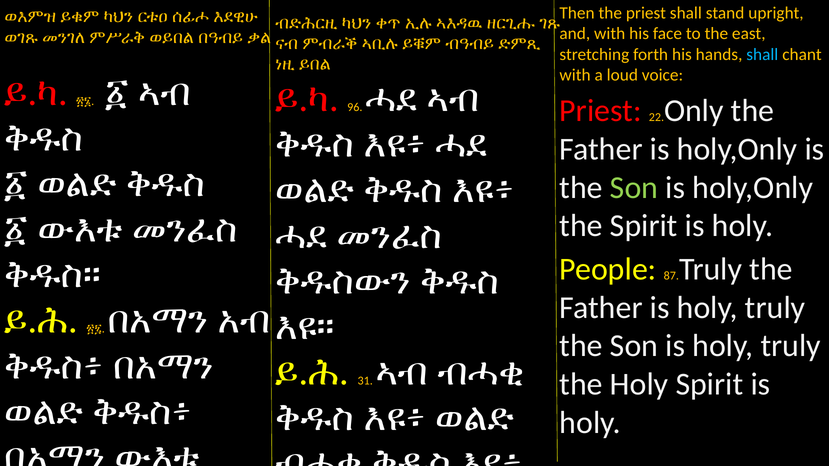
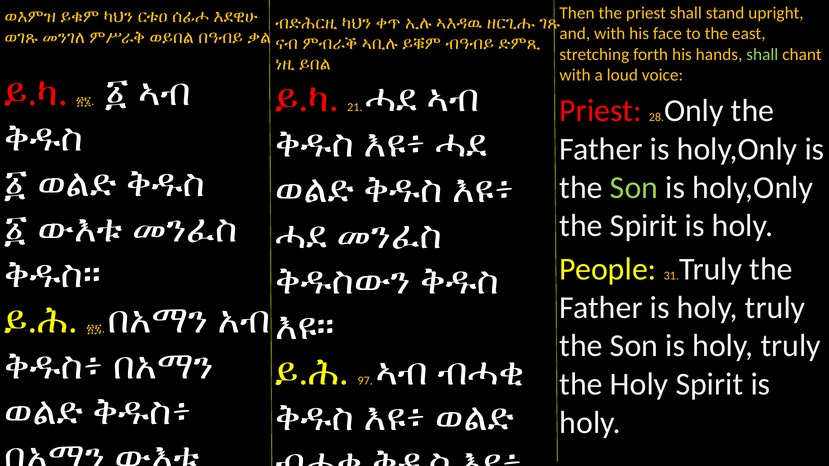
shall colour: light blue -> light green (762, 55)
96: 96 -> 21 (355, 107)
22: 22 -> 28 (656, 118)
87: 87 -> 31 (671, 276)
31: 31 -> 97 (365, 381)
